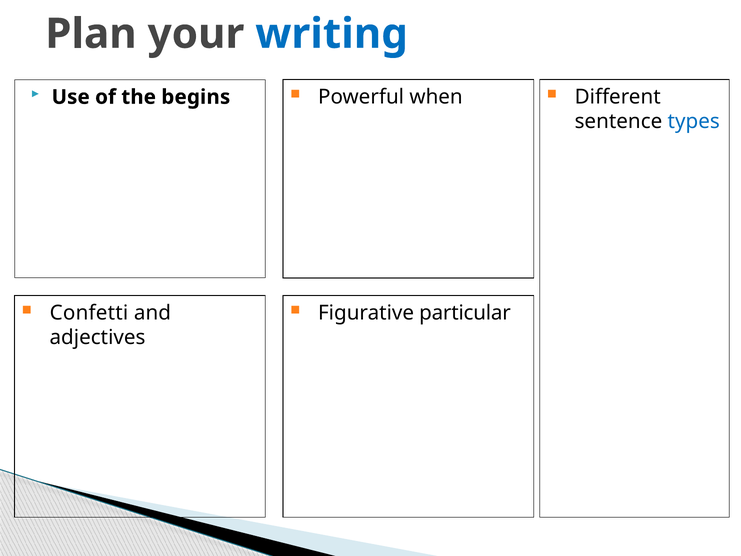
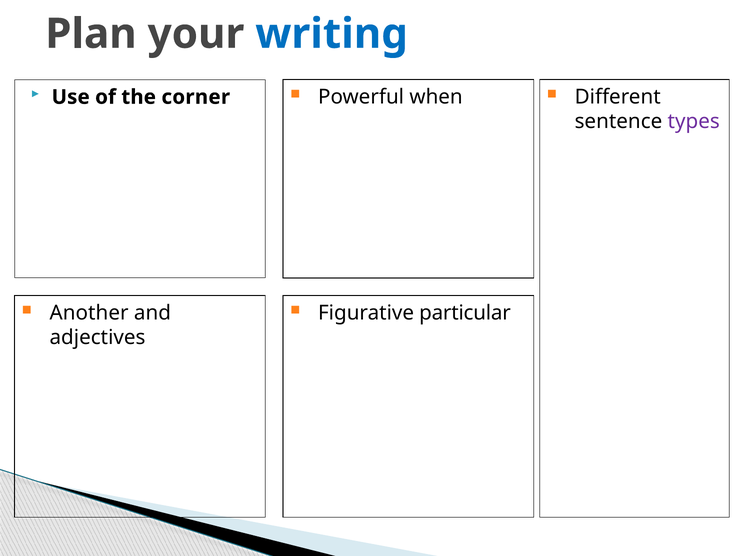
begins: begins -> corner (196, 97)
types colour: blue -> purple (694, 122)
Confetti: Confetti -> Another (89, 313)
